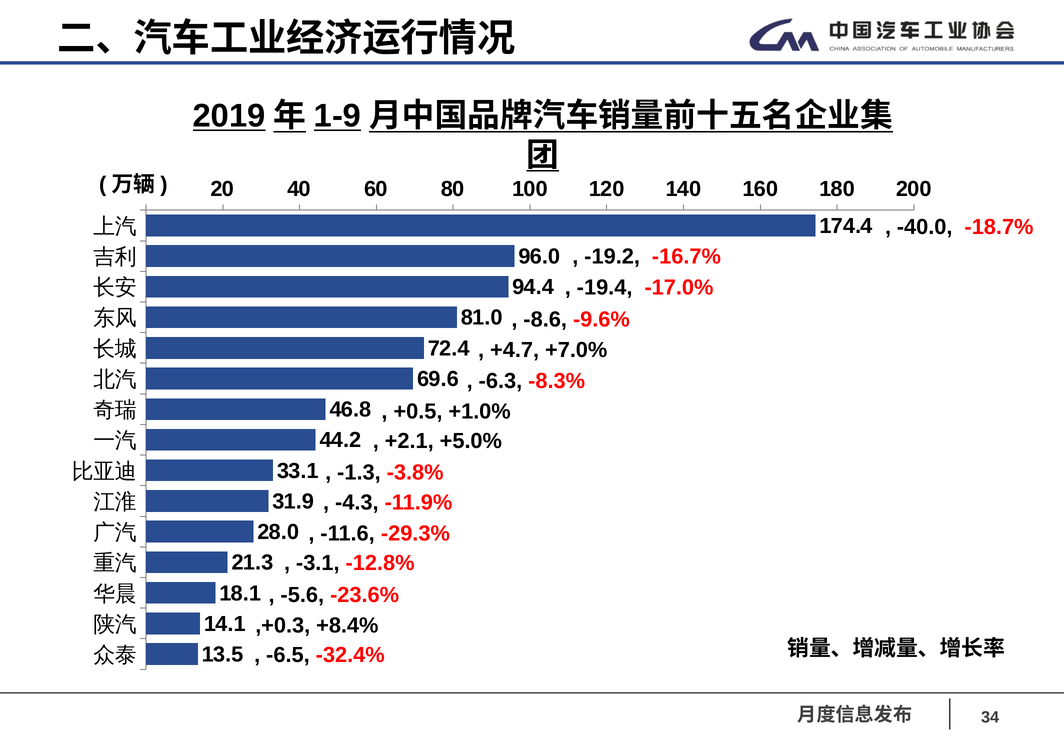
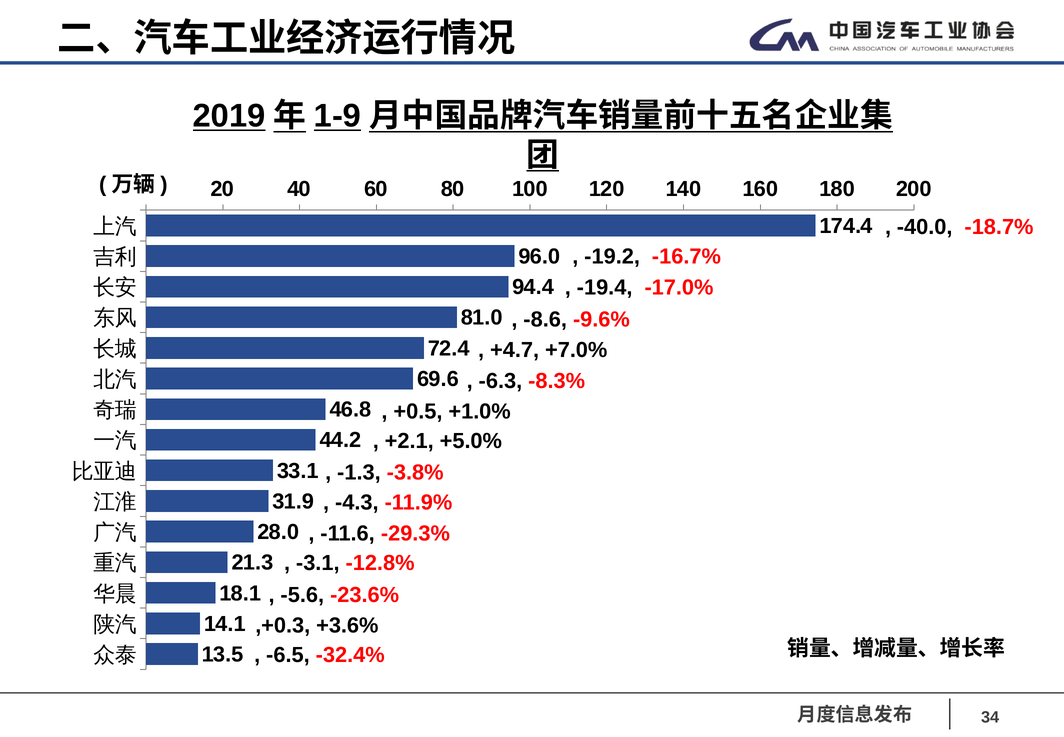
+8.4%: +8.4% -> +3.6% (347, 625)
